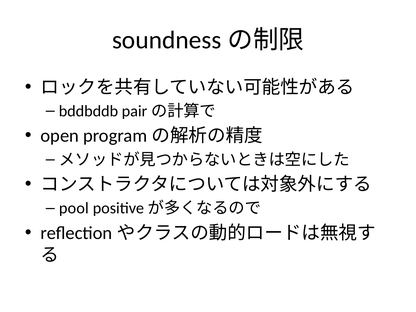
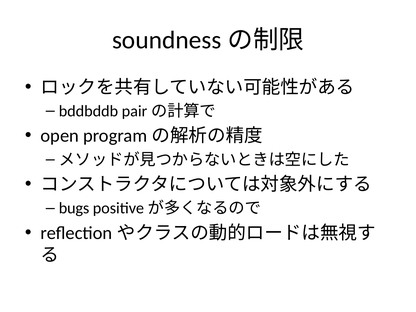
pool: pool -> bugs (74, 208)
